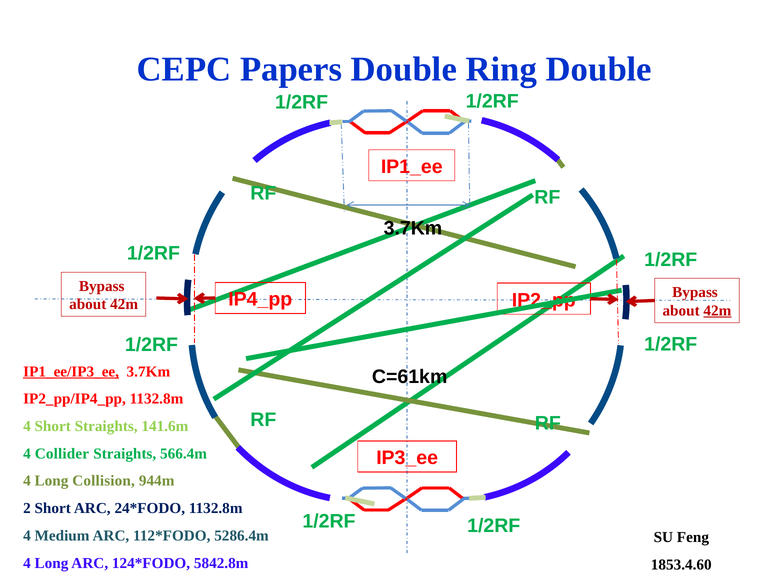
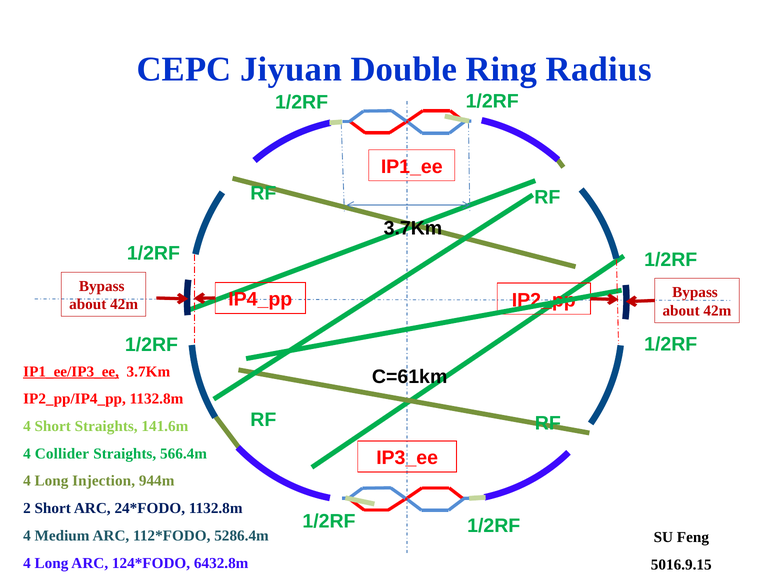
Papers: Papers -> Jiyuan (291, 70)
Ring Double: Double -> Radius (599, 70)
42m underline: present -> none (717, 311)
Collision: Collision -> Injection (104, 481)
5842.8m: 5842.8m -> 6432.8m (221, 563)
1853.4.60: 1853.4.60 -> 5016.9.15 (681, 564)
